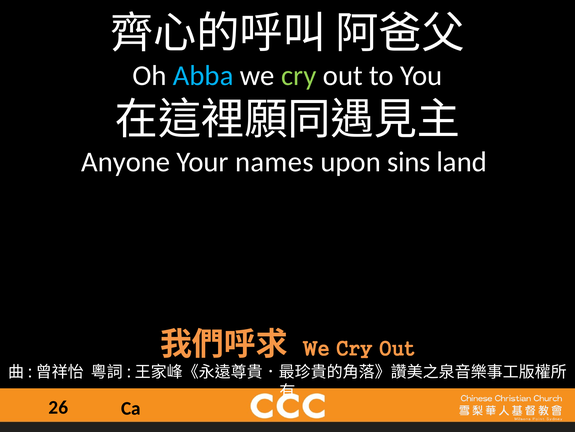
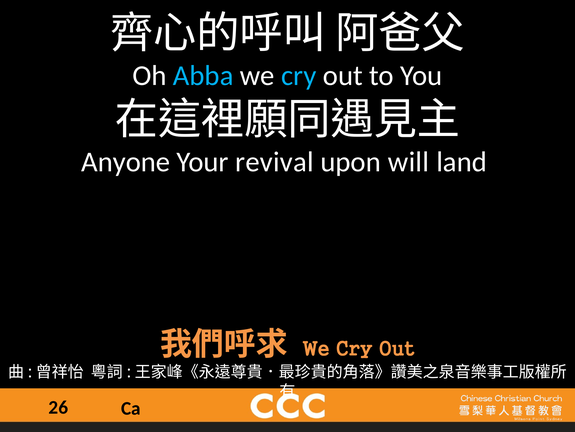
cry colour: light green -> light blue (299, 76)
names: names -> revival (274, 162)
sins: sins -> will (408, 162)
